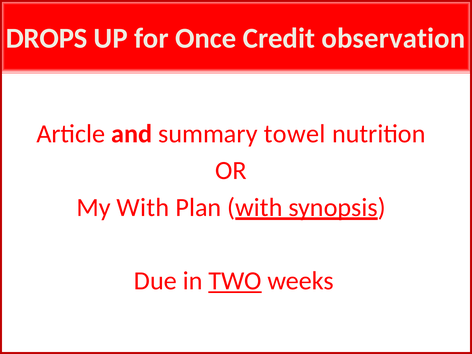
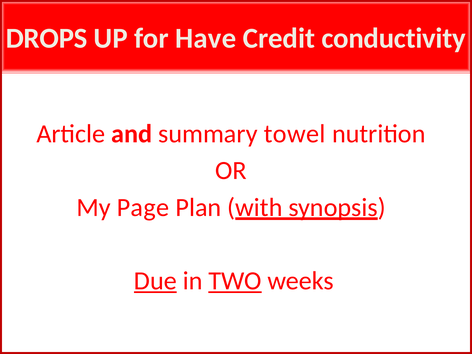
Once: Once -> Have (206, 38)
observation: observation -> conductivity (394, 38)
My With: With -> Page (143, 207)
Due underline: none -> present (155, 281)
